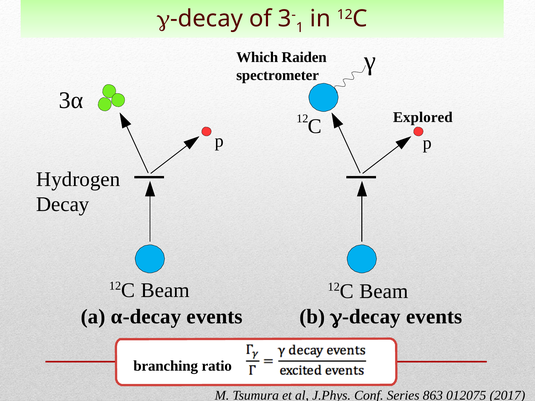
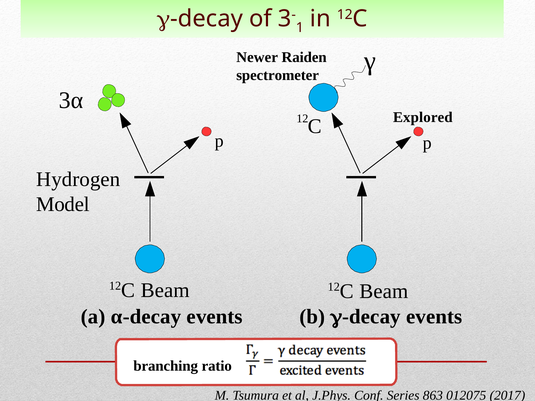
Which: Which -> Newer (257, 57)
Decay: Decay -> Model (63, 204)
